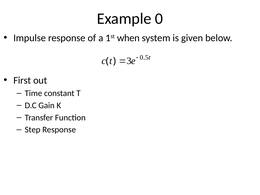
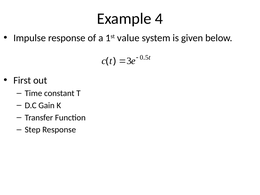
Example 0: 0 -> 4 (159, 19)
when: when -> value (128, 38)
